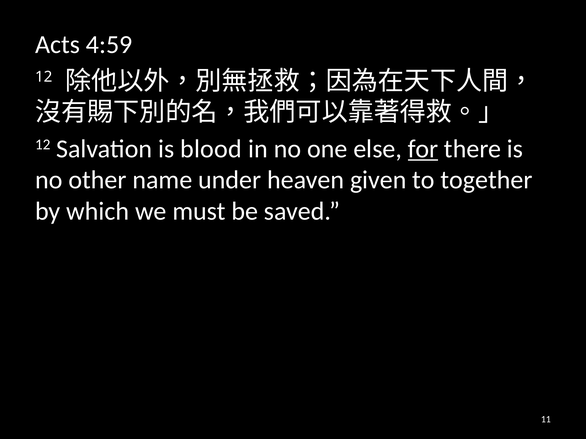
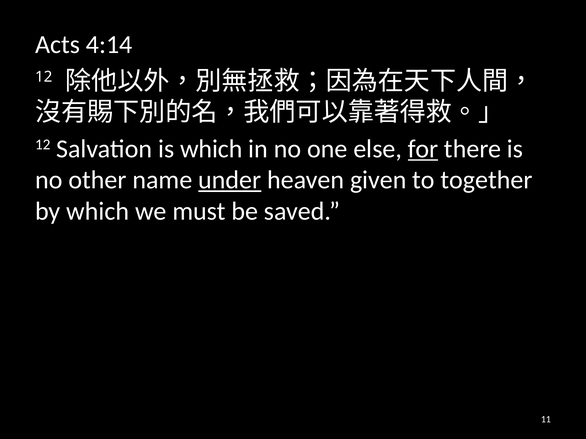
4:59: 4:59 -> 4:14 (109, 45)
is blood: blood -> which (211, 149)
under underline: none -> present (230, 180)
